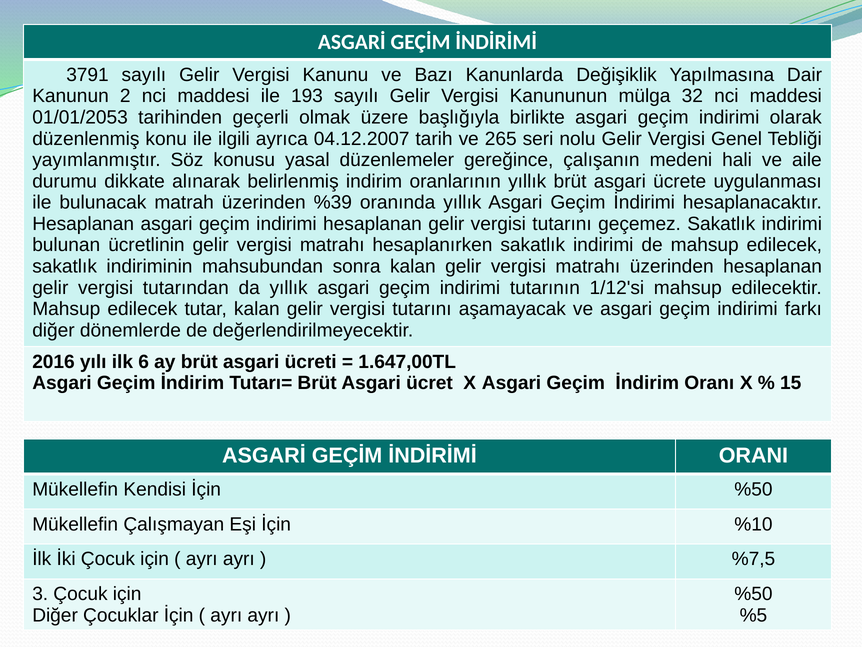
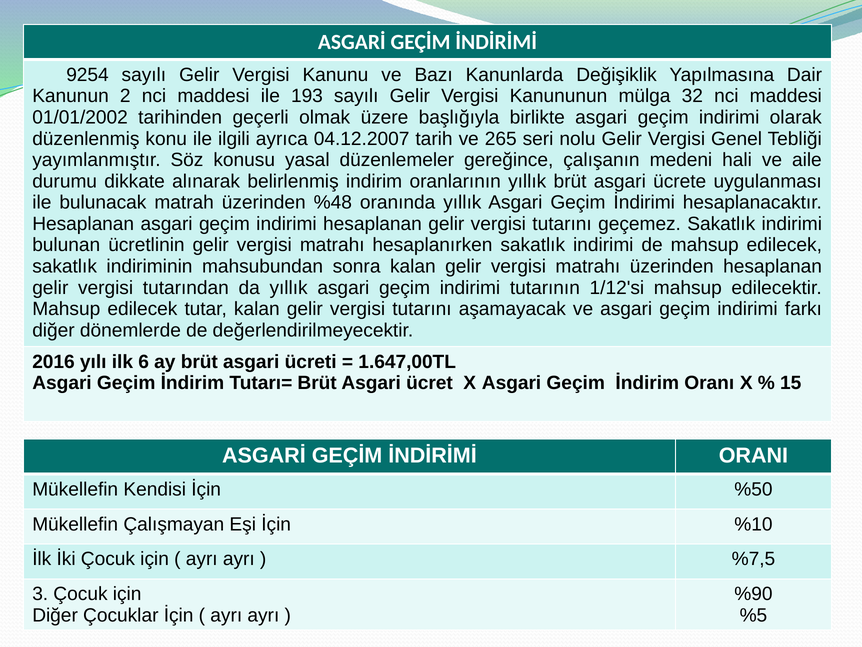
3791: 3791 -> 9254 (87, 75)
01/01/2053: 01/01/2053 -> 01/01/2002 (80, 117)
%39: %39 -> %48 (333, 202)
%50: %50 -> %90 (753, 594)
